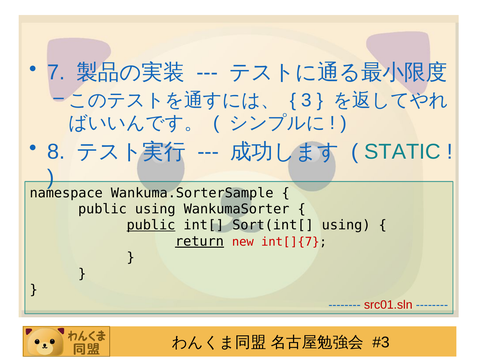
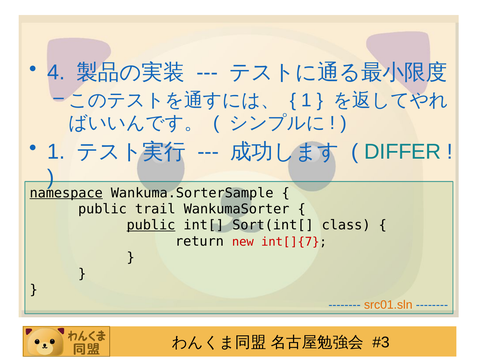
7: 7 -> 4 (56, 73)
3: 3 -> 1 (307, 101)
8: 8 -> 1 (56, 152)
STATIC: STATIC -> DIFFER (403, 152)
namespace underline: none -> present (66, 193)
public using: using -> trail (155, 209)
Sort(int[ using: using -> class (346, 226)
return underline: present -> none (199, 242)
src01.sln colour: red -> orange (388, 306)
